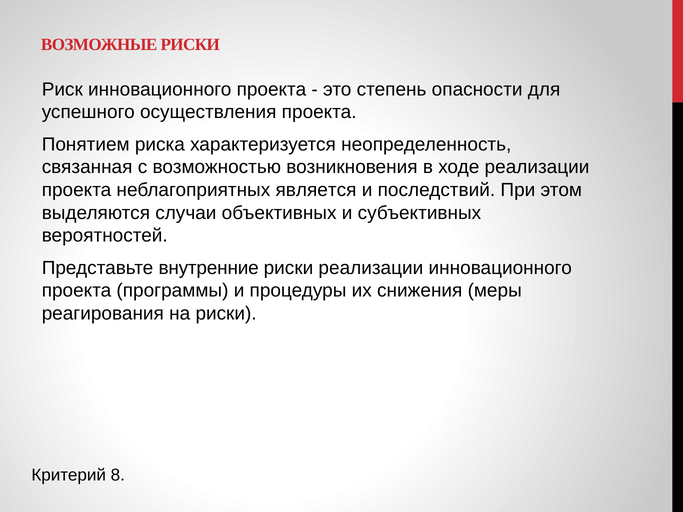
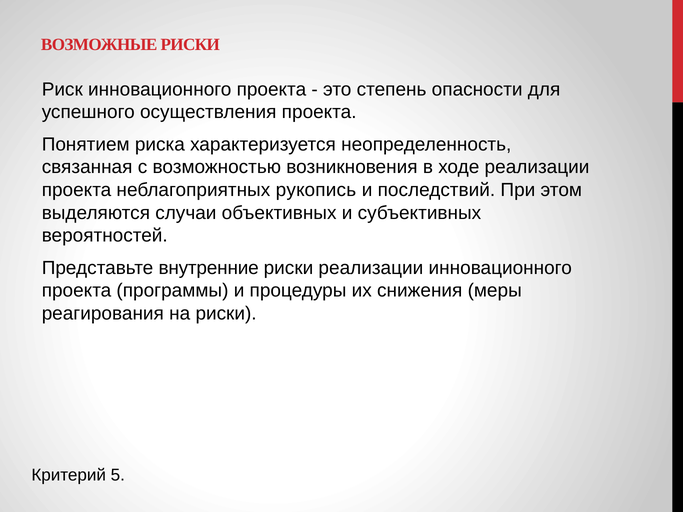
является: является -> рукопись (316, 190)
8: 8 -> 5 (118, 475)
